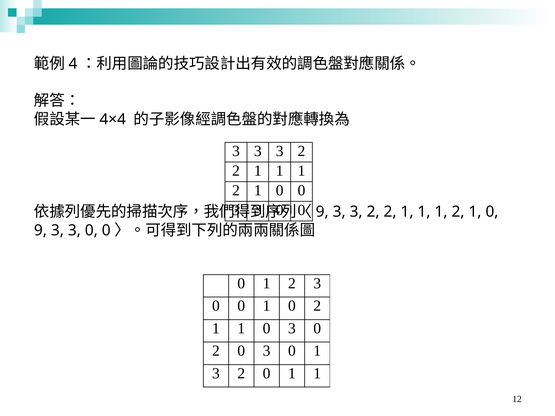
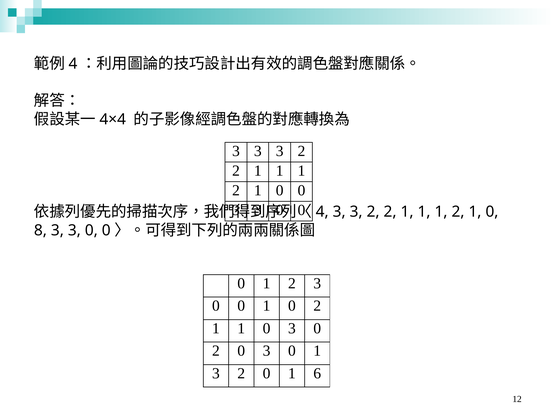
9: 9 -> 4 (322, 212)
9: 9 -> 8 (40, 230)
0 1 1: 1 -> 6 (317, 373)
